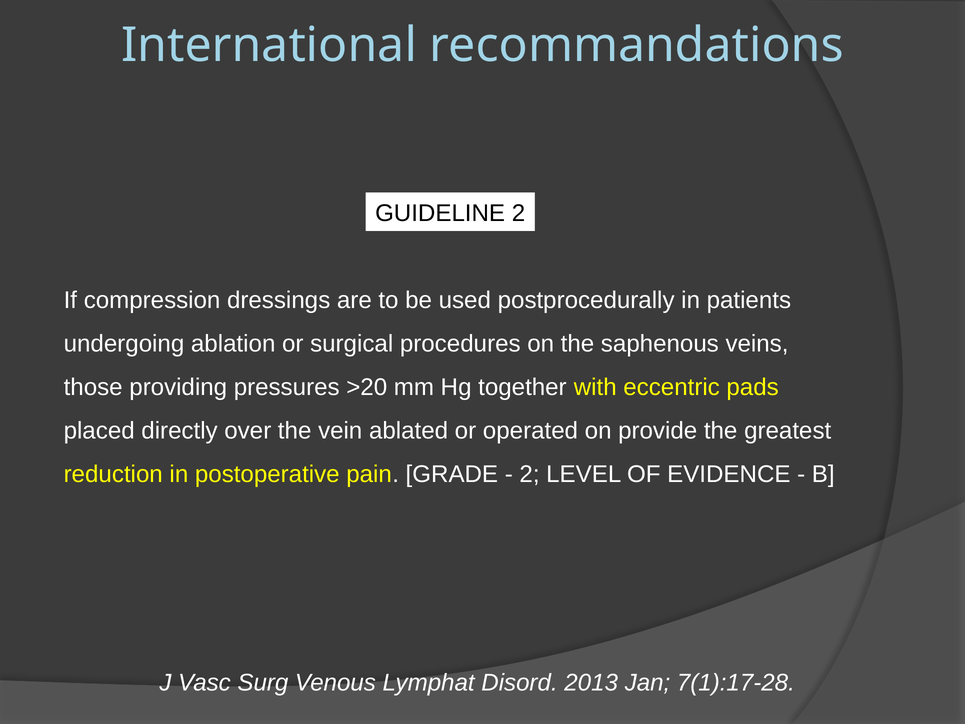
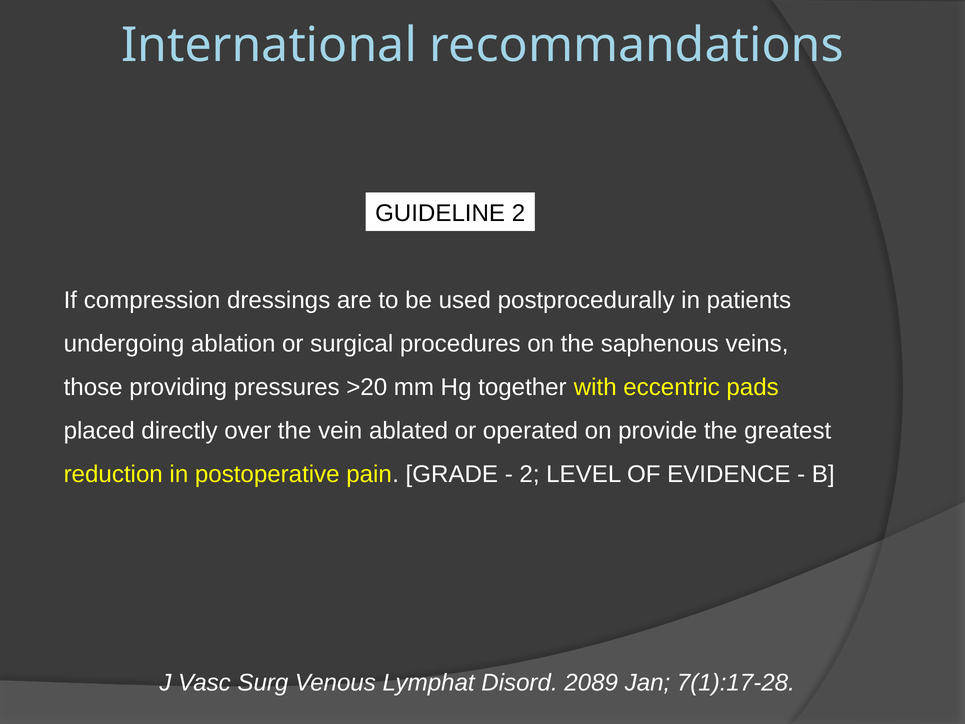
2013: 2013 -> 2089 (591, 682)
